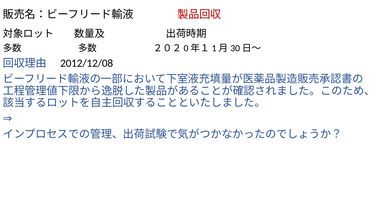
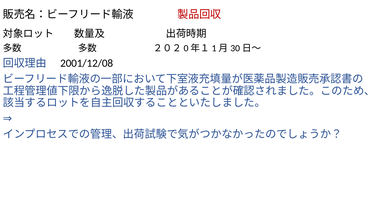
2012/12/08: 2012/12/08 -> 2001/12/08 (87, 63)
